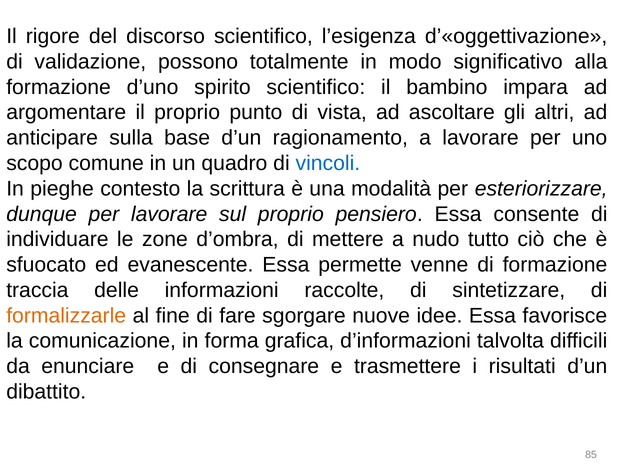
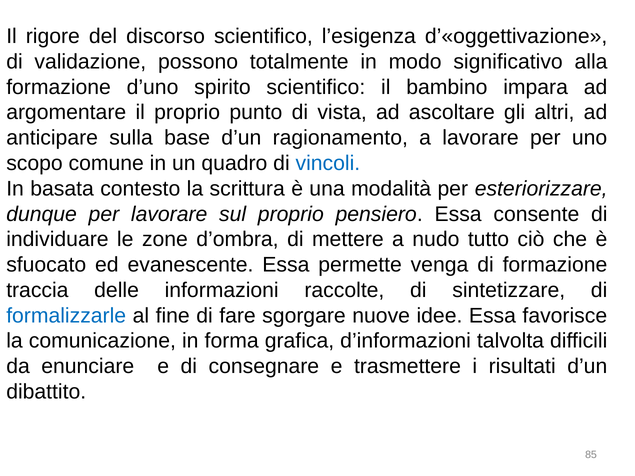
pieghe: pieghe -> basata (62, 189)
venne: venne -> venga (439, 265)
formalizzarle colour: orange -> blue (66, 316)
